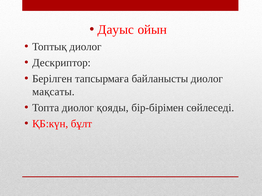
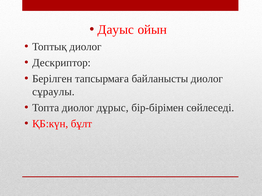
мақсаты: мақсаты -> сұраулы (53, 92)
қояды: қояды -> дұрыс (113, 108)
